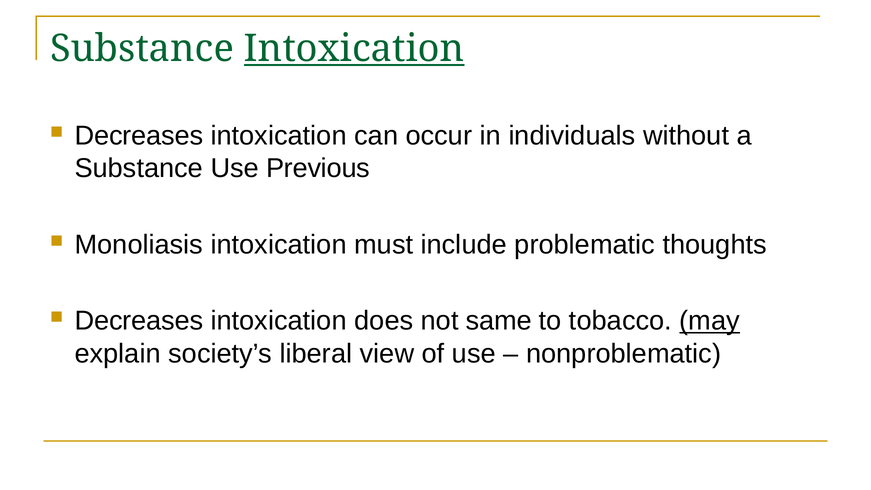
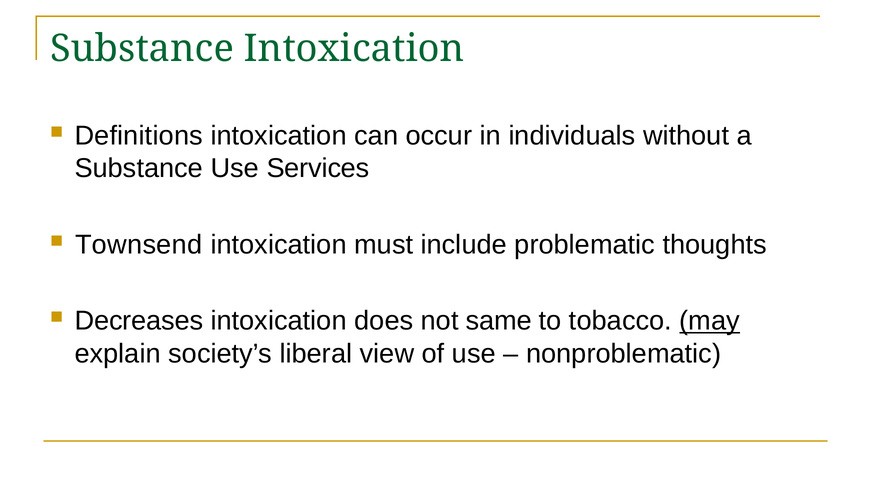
Intoxication underline: present -> none (354, 49)
Decreases: Decreases -> Definitions (139, 136)
Previous: Previous -> Services (318, 168)
Monoliasis: Monoliasis -> Townsend (139, 245)
